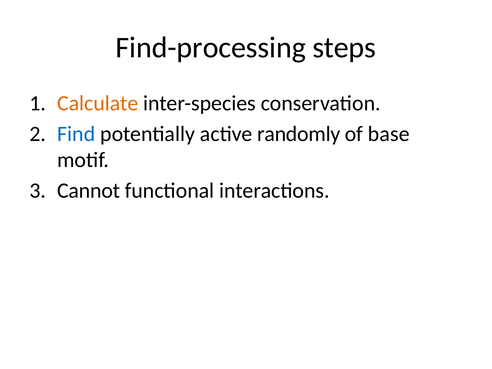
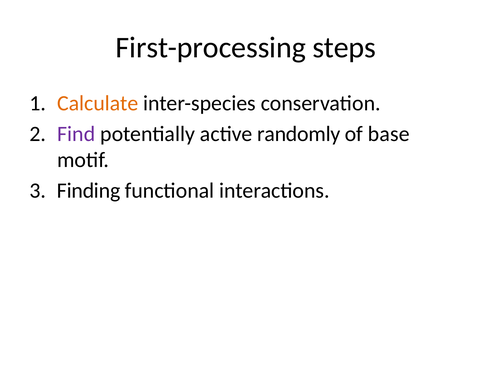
Find-processing: Find-processing -> First-processing (211, 48)
Find colour: blue -> purple (76, 134)
Cannot: Cannot -> Finding (89, 191)
